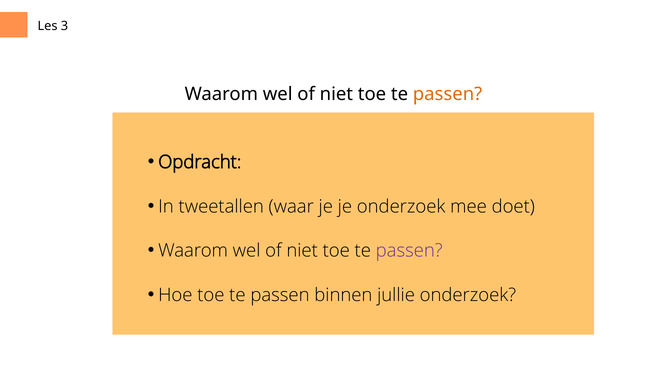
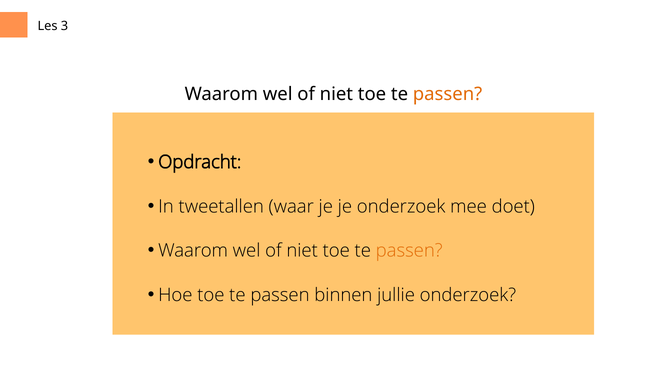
passen colour: purple -> orange (409, 251)
